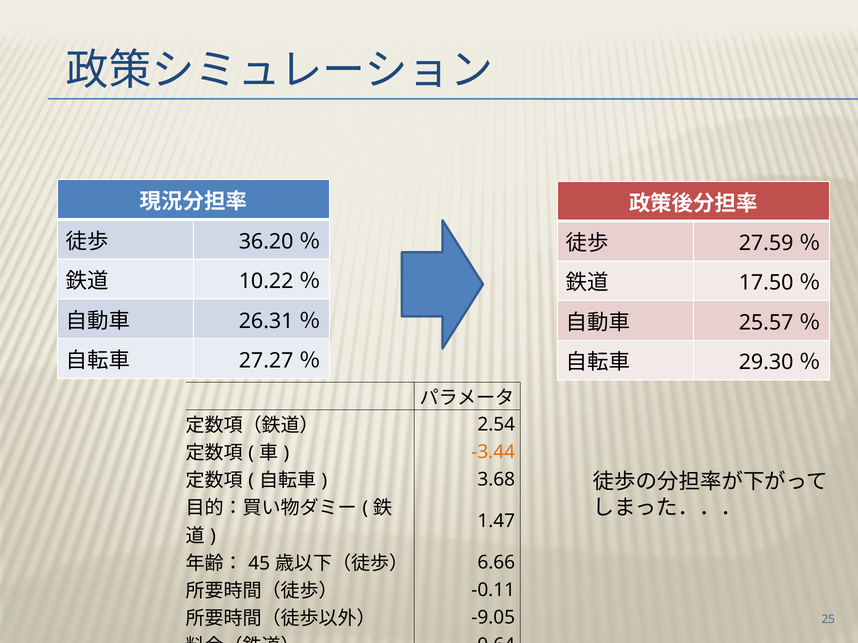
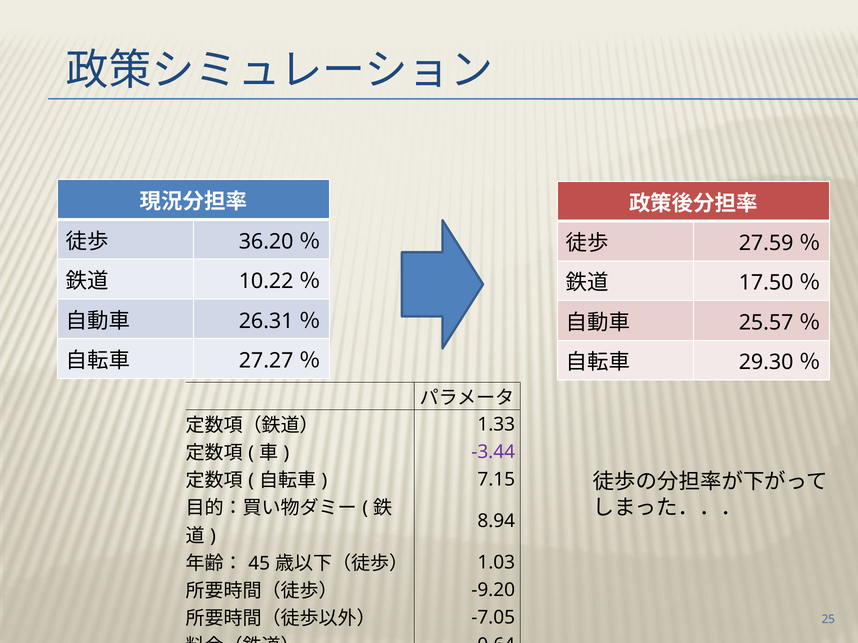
2.54: 2.54 -> 1.33 (496, 425)
-3.44 colour: orange -> purple (493, 452)
3.68: 3.68 -> 7.15 (496, 480)
1.47: 1.47 -> 8.94 (496, 521)
6.66: 6.66 -> 1.03 (496, 563)
-0.11: -0.11 -> -9.20 (493, 590)
-9.05: -9.05 -> -7.05 (493, 618)
